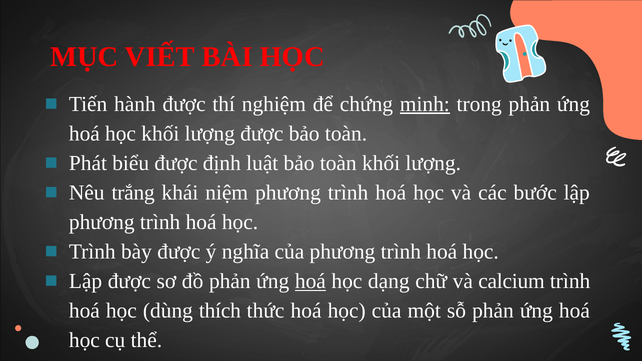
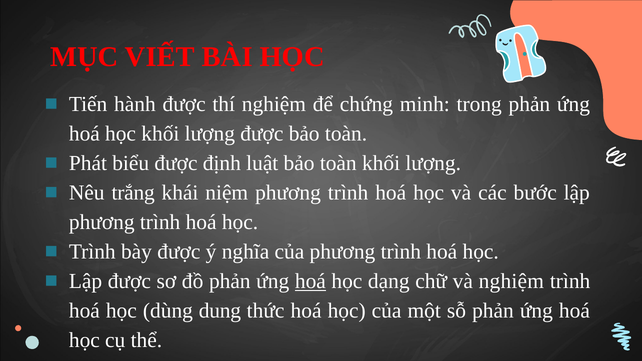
minh underline: present -> none (425, 104)
và calcium: calcium -> nghiệm (511, 281)
thích: thích -> dung (220, 311)
